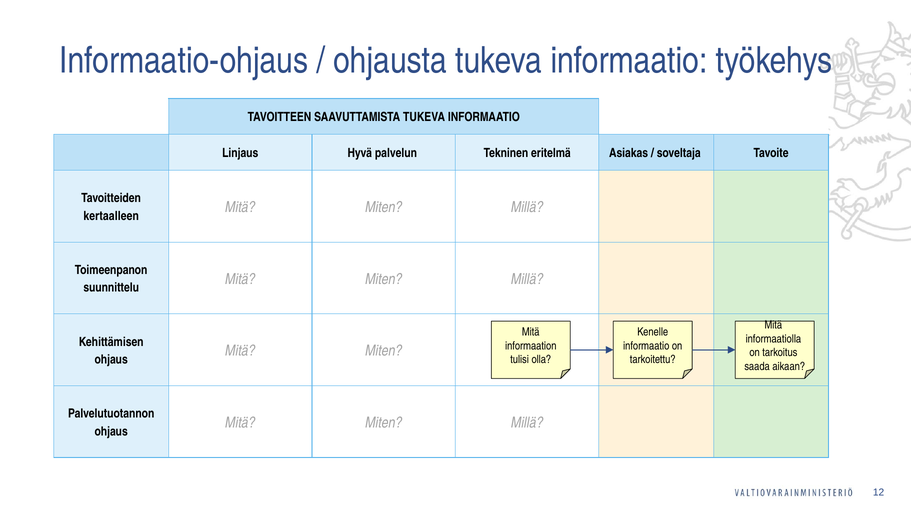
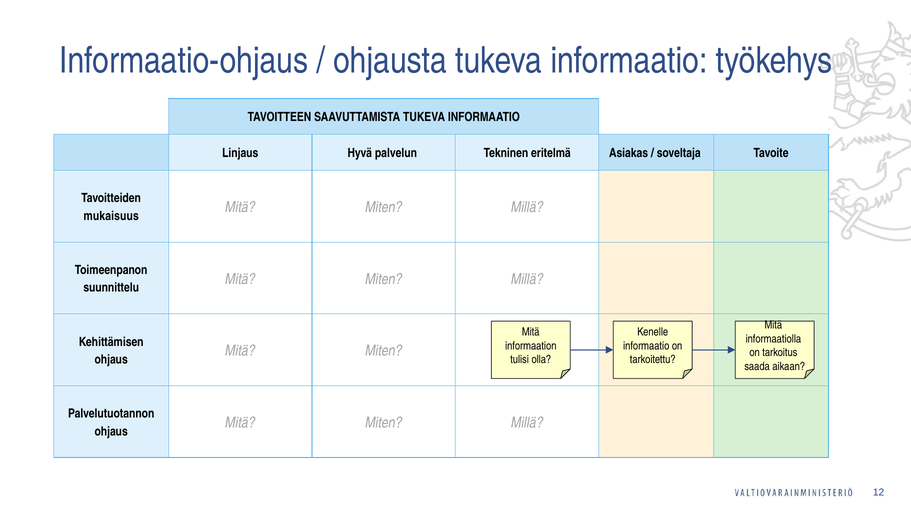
kertaalleen: kertaalleen -> mukaisuus (111, 216)
